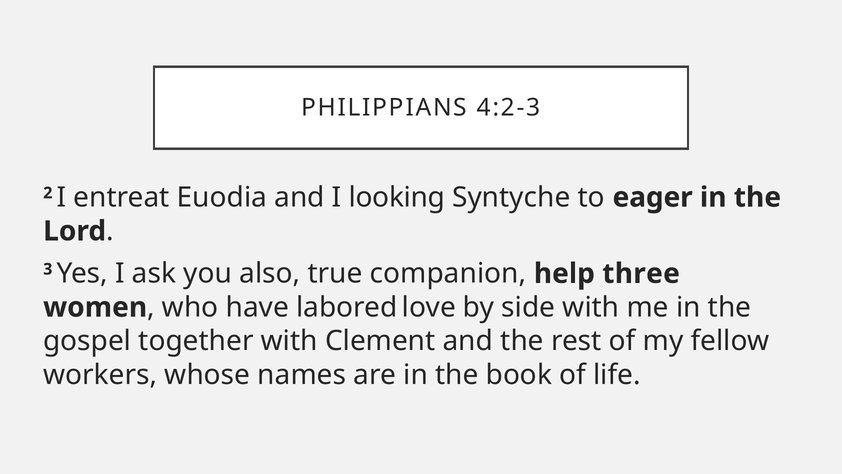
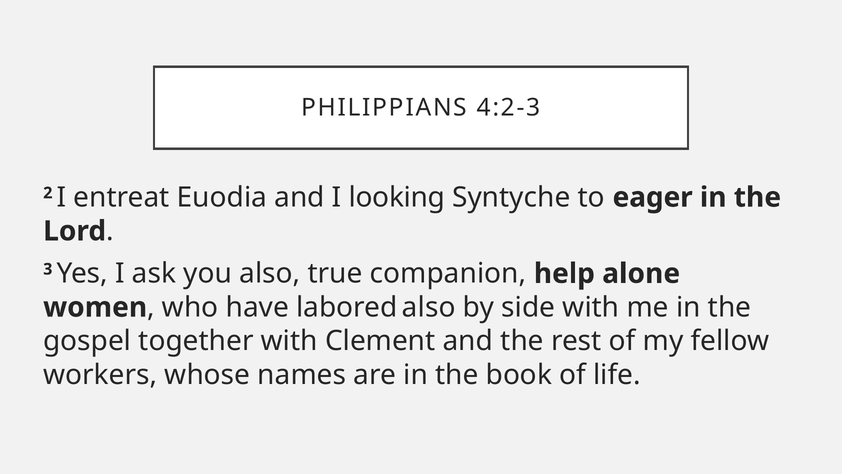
three: three -> alone (641, 273)
labored love: love -> also (429, 307)
